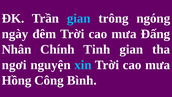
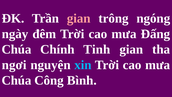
gian colour: light blue -> pink (79, 18)
Nhân: Nhân -> Chúa (16, 49)
Hồng: Hồng -> Chúa (16, 80)
